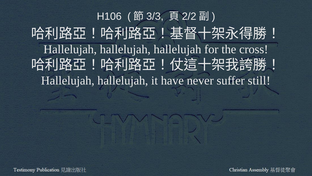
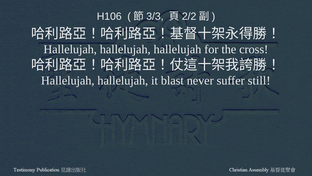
have: have -> blast (172, 80)
